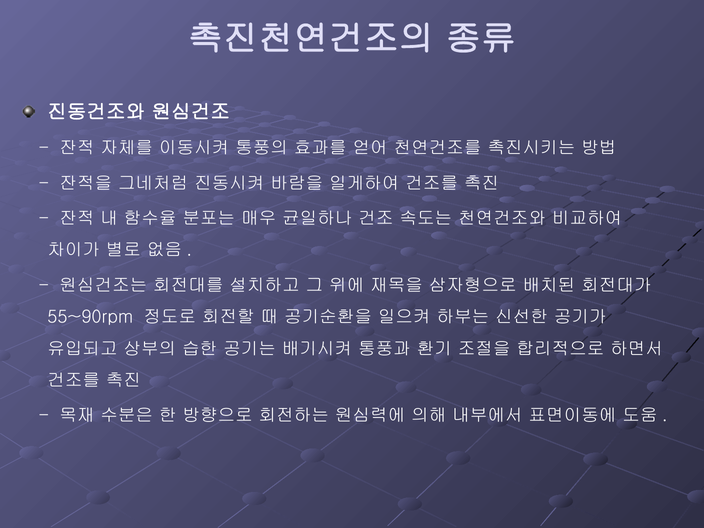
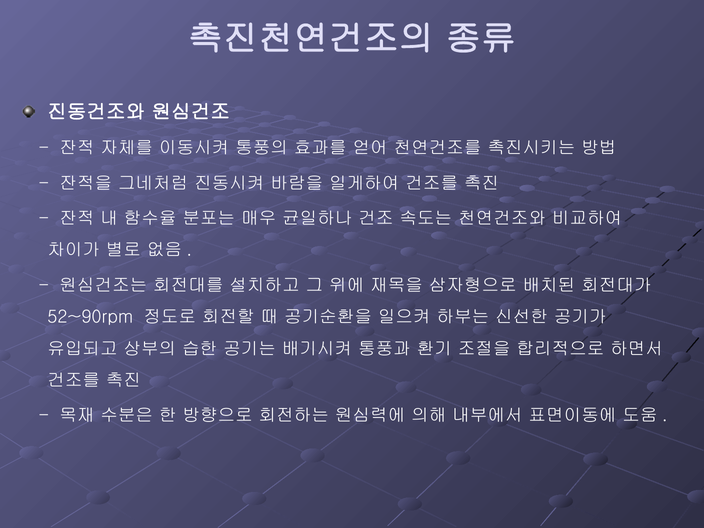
55~90rpm: 55~90rpm -> 52~90rpm (90, 317)
